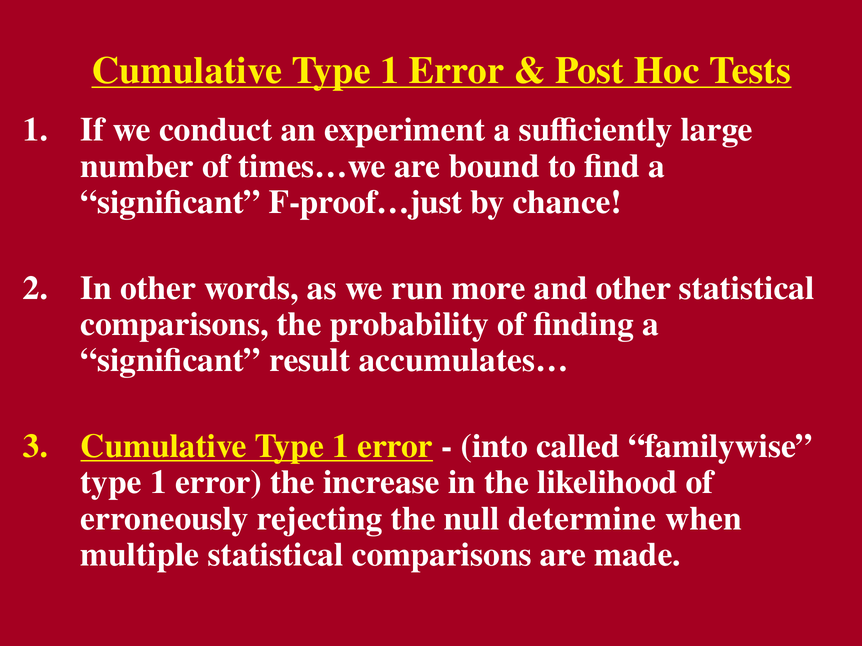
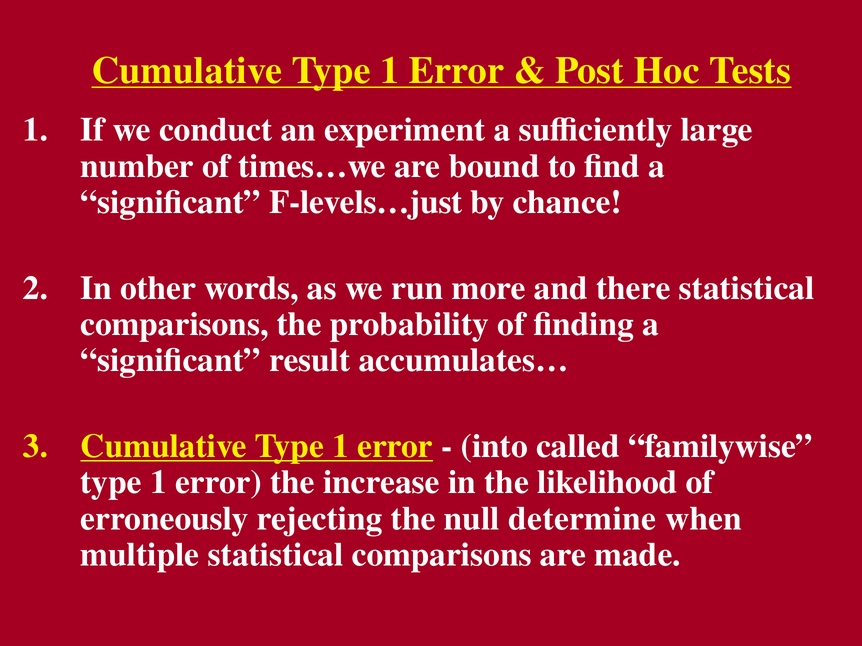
F-proof…just: F-proof…just -> F-levels…just (366, 202)
and other: other -> there (633, 288)
